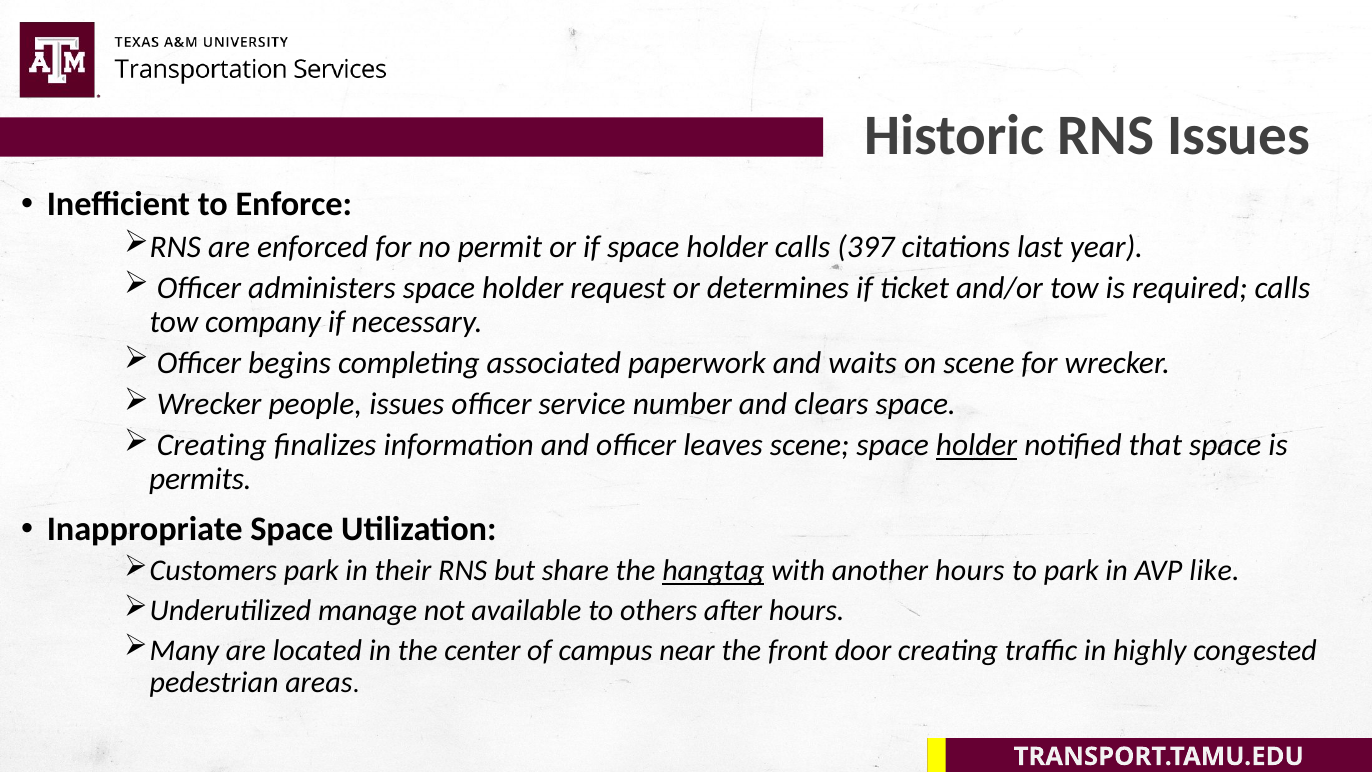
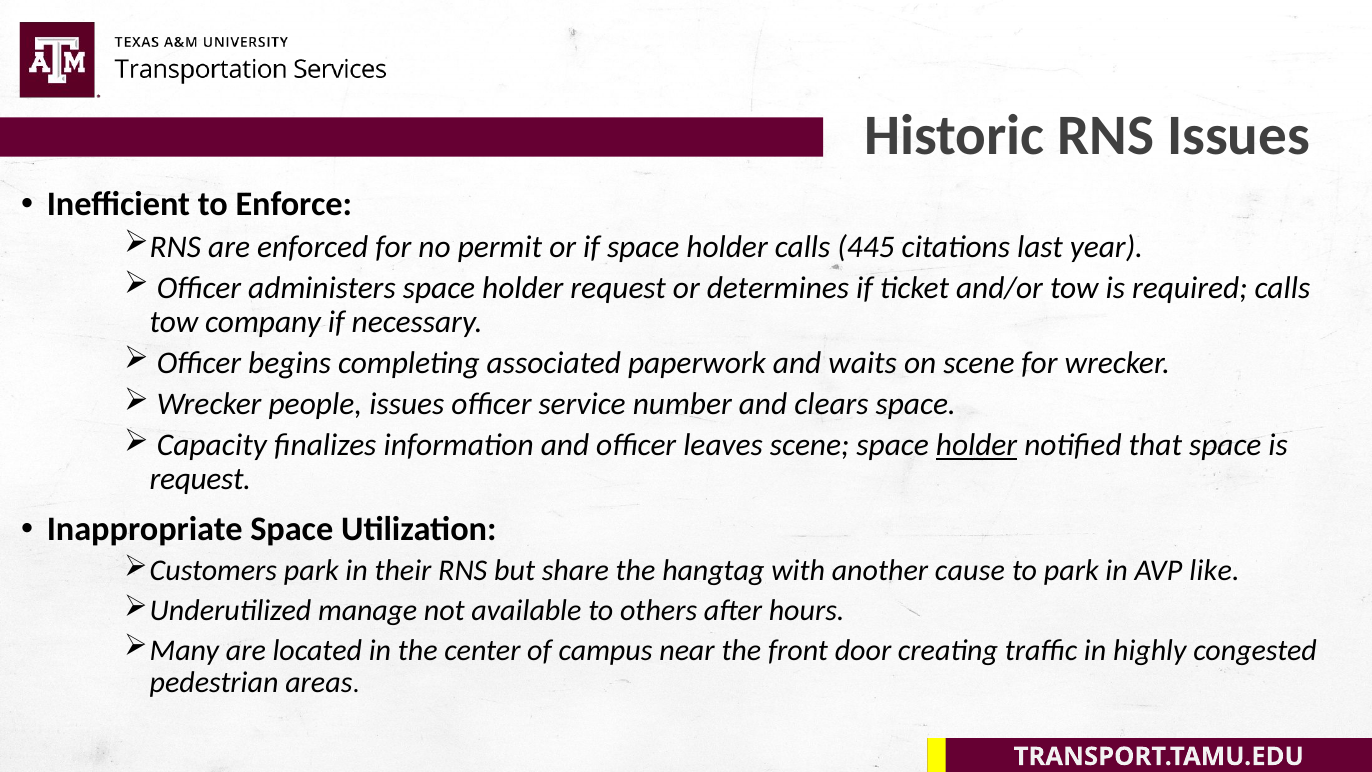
397: 397 -> 445 (866, 247)
Creating: Creating -> Capacity (212, 445)
permits: permits -> request (200, 479)
hangtag underline: present -> none (713, 571)
another hours: hours -> cause (970, 571)
